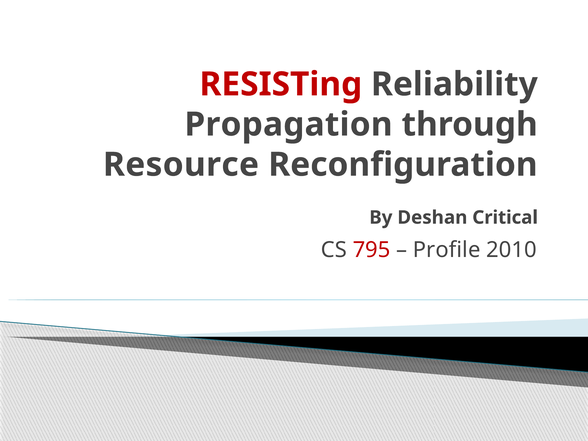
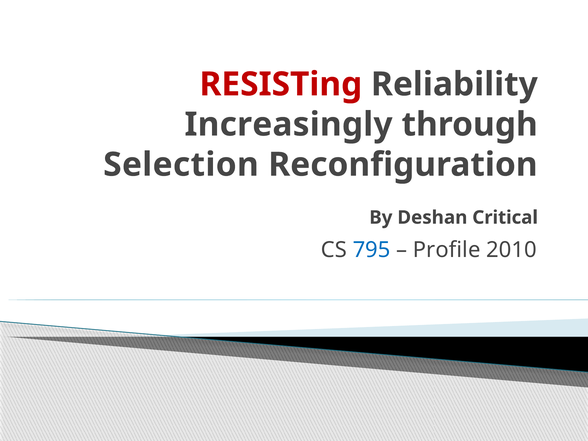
Propagation: Propagation -> Increasingly (289, 124)
Resource: Resource -> Selection (181, 165)
795 colour: red -> blue (372, 250)
